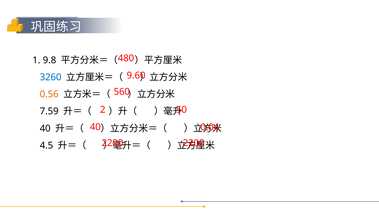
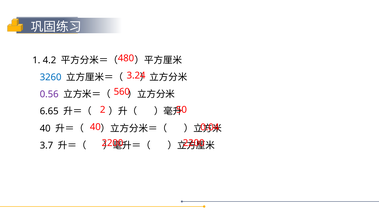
9.8: 9.8 -> 4.2 (49, 60)
9.60: 9.60 -> 3.24 (136, 76)
0.56 colour: orange -> purple (49, 94)
7.59: 7.59 -> 6.65 (49, 111)
4.5: 4.5 -> 3.7 (46, 146)
